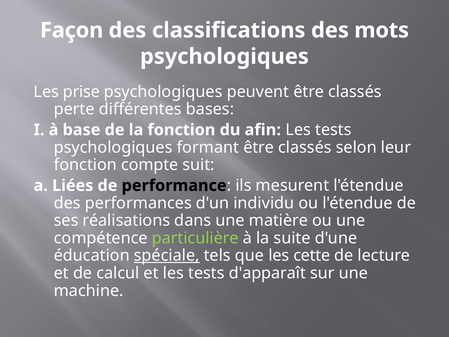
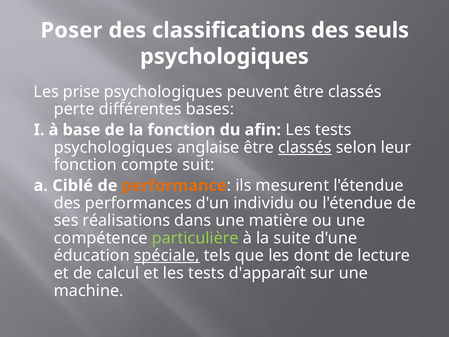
Façon: Façon -> Poser (71, 30)
mots: mots -> seuls (382, 30)
formant: formant -> anglaise (208, 147)
classés underline: none -> present (305, 147)
Liées: Liées -> Ciblé (73, 185)
performance colour: black -> orange (174, 185)
cette: cette -> dont (312, 255)
